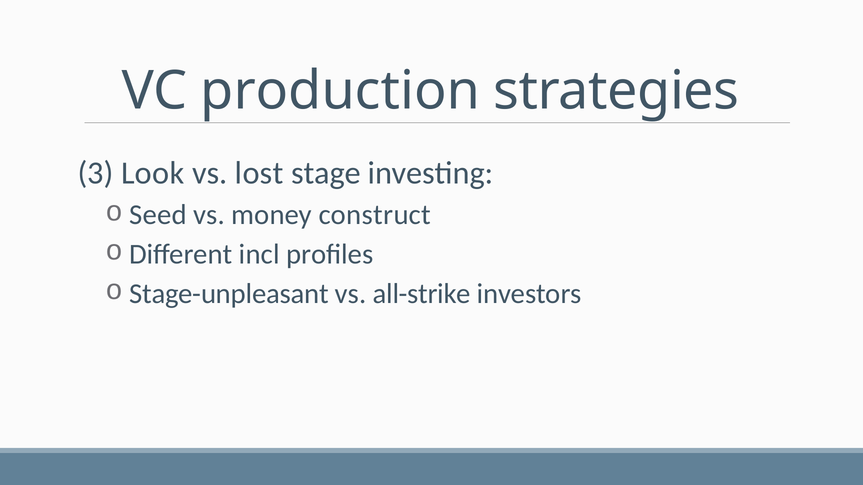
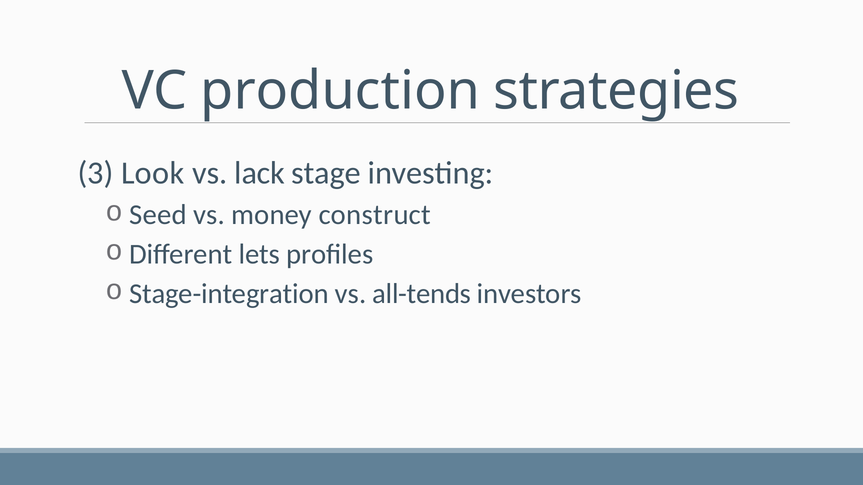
lost: lost -> lack (260, 173)
incl: incl -> lets (259, 255)
Stage-unpleasant: Stage-unpleasant -> Stage-integration (229, 294)
all-strike: all-strike -> all-tends (422, 294)
